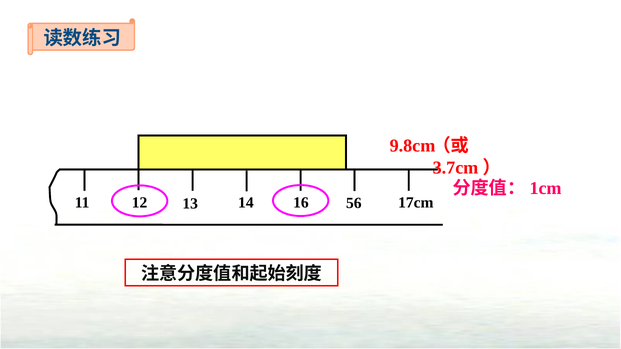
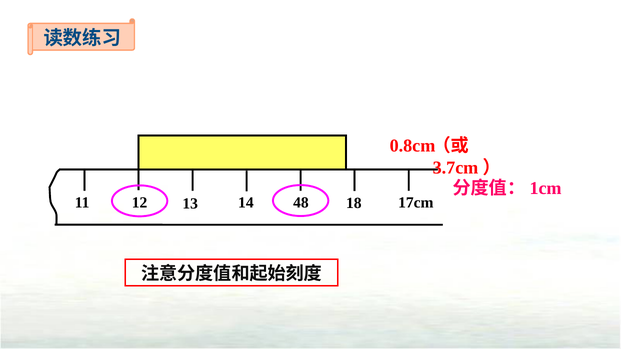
9.8cm: 9.8cm -> 0.8cm (413, 146)
16: 16 -> 48 (301, 203)
56: 56 -> 18 (354, 203)
